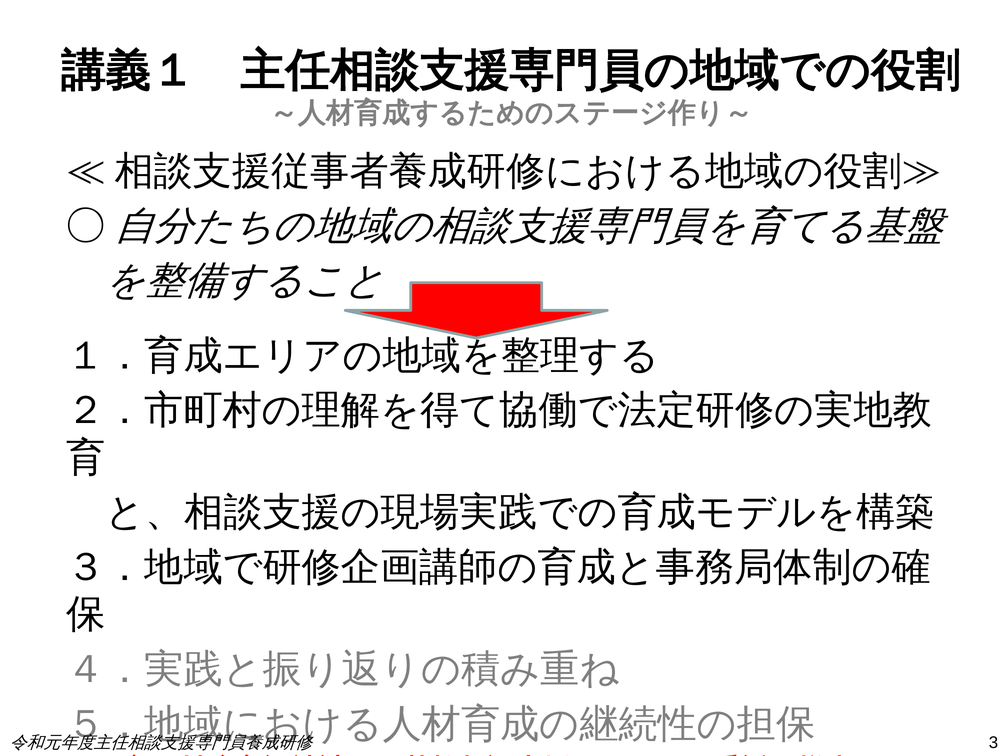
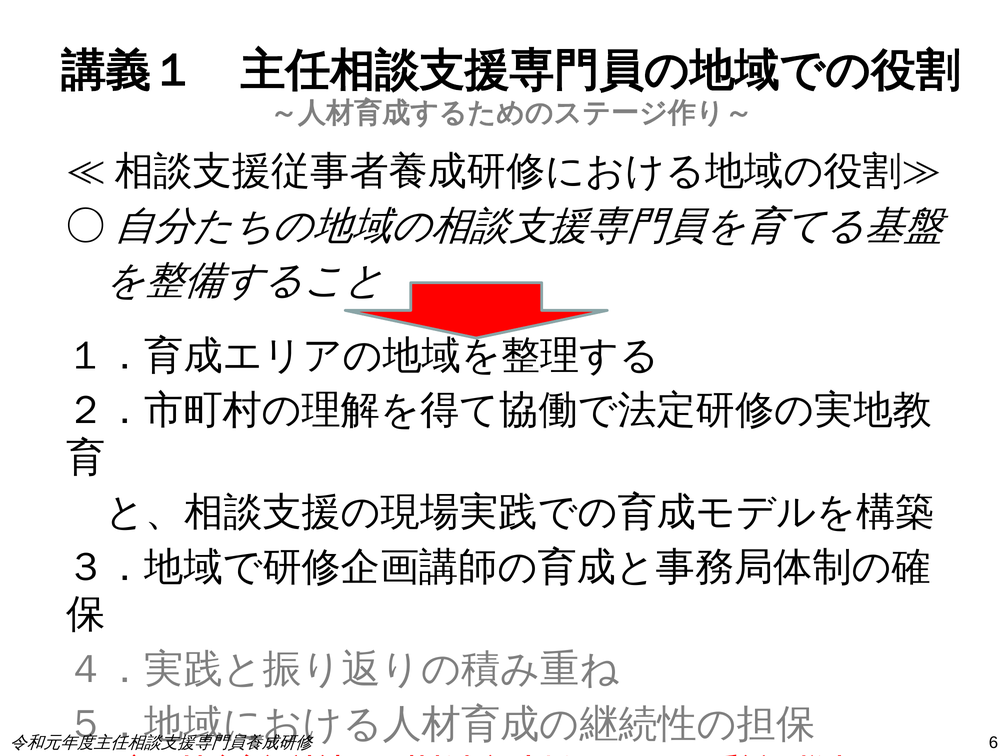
3: 3 -> 6 (993, 743)
